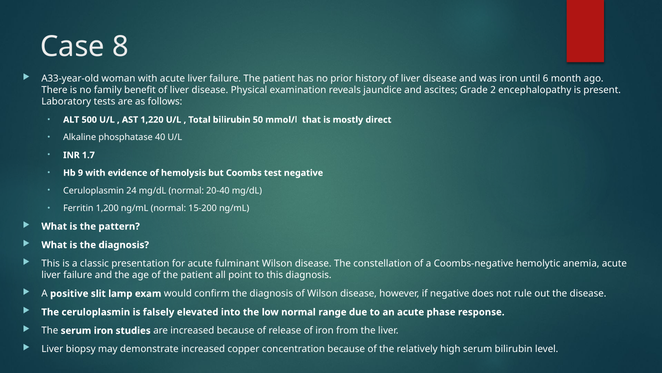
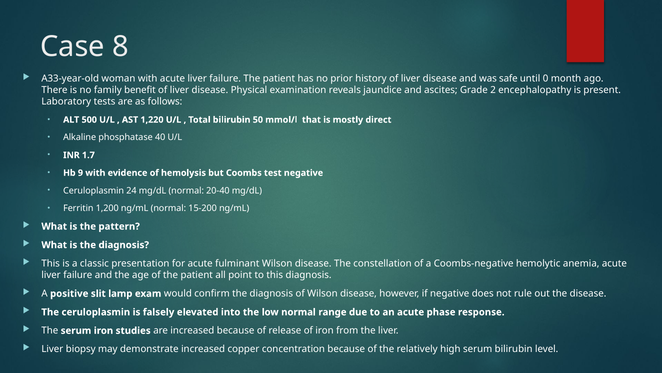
was iron: iron -> safe (508, 78)
6: 6 -> 0 (546, 78)
